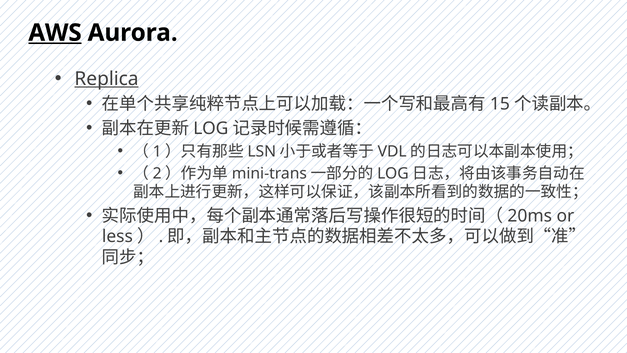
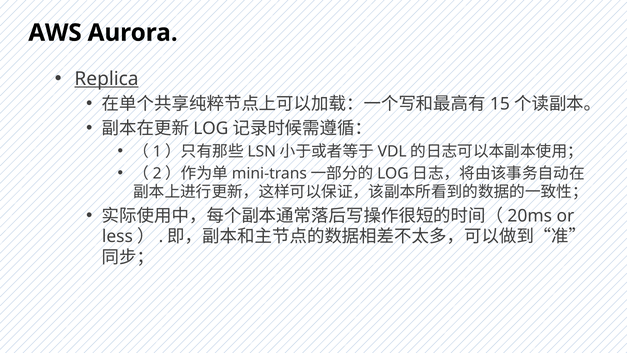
AWS underline: present -> none (55, 33)
